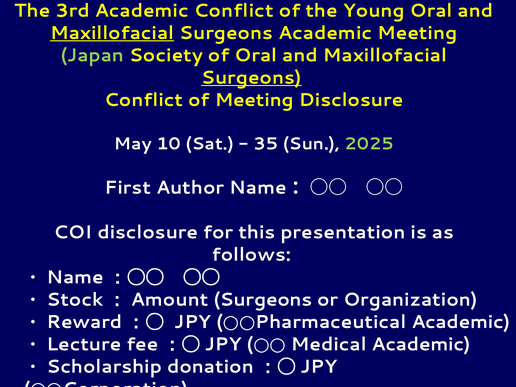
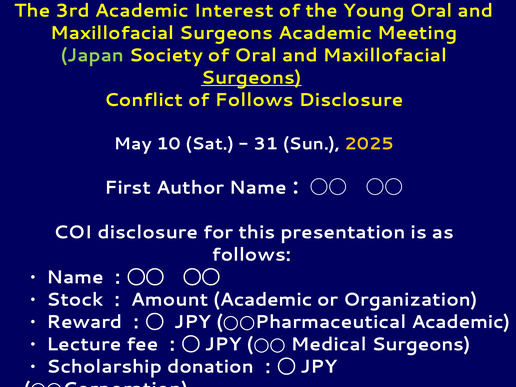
Academic Conflict: Conflict -> Interest (234, 11)
Maxillofacial underline: present -> none (112, 33)
of Meeting: Meeting -> Follows (254, 100)
35: 35 -> 31 (266, 144)
2025 colour: light green -> yellow (369, 144)
Surgeons: Surgeons -> Academic (263, 300)
Medical Academic: Academic -> Surgeons (421, 344)
